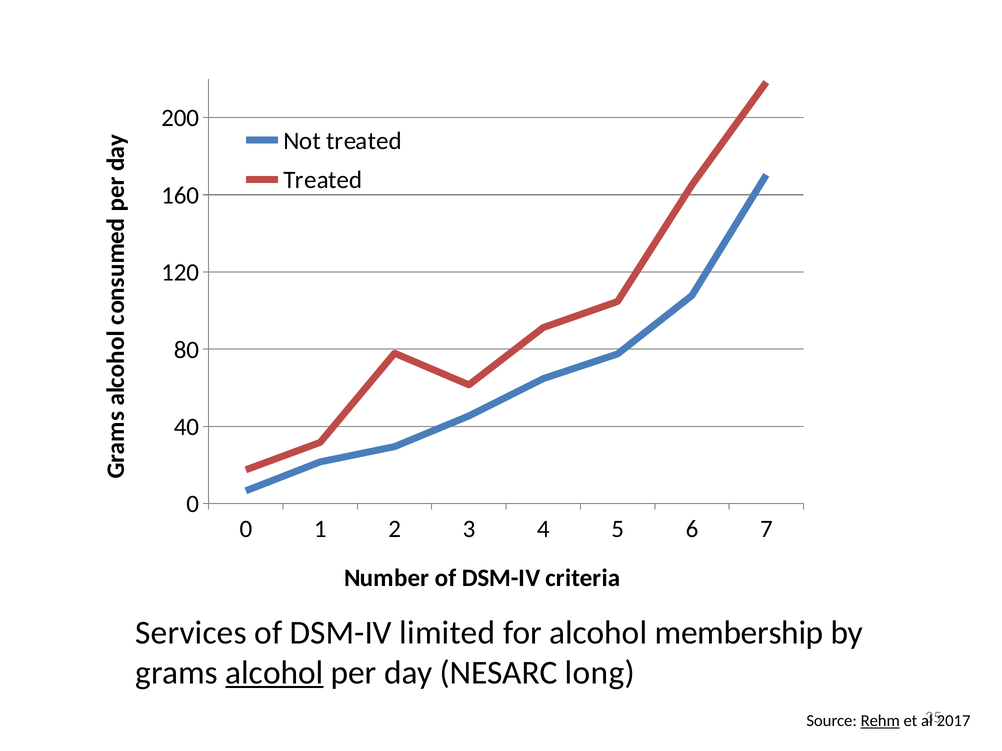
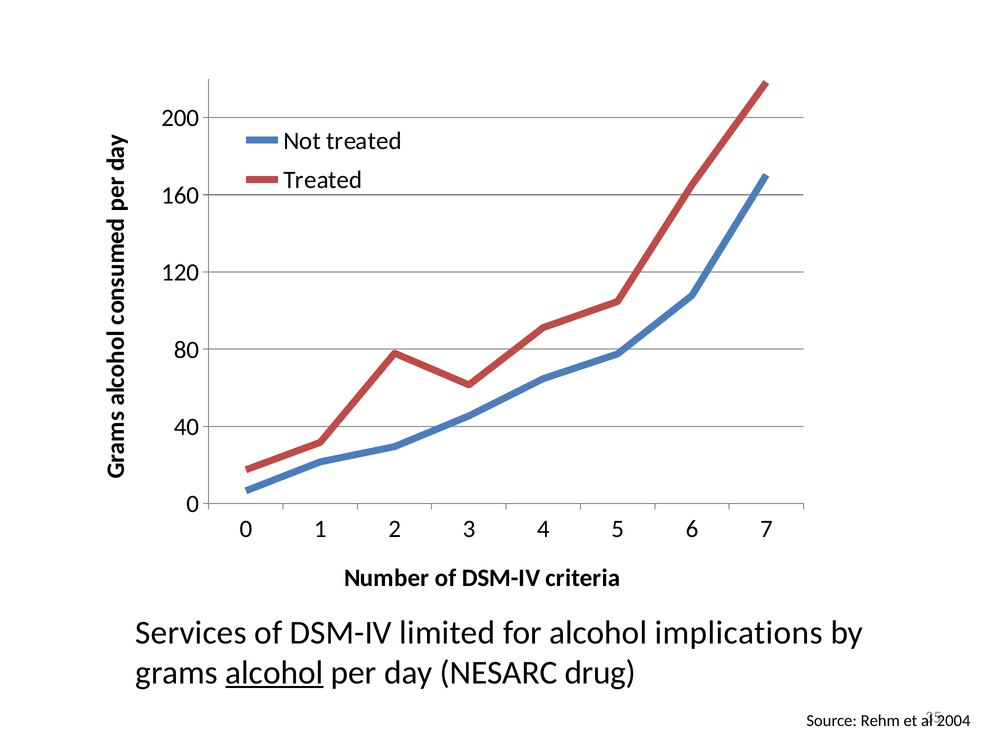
membership: membership -> implications (739, 633)
long: long -> drug (600, 673)
Rehm underline: present -> none (880, 721)
2017: 2017 -> 2004 (954, 721)
